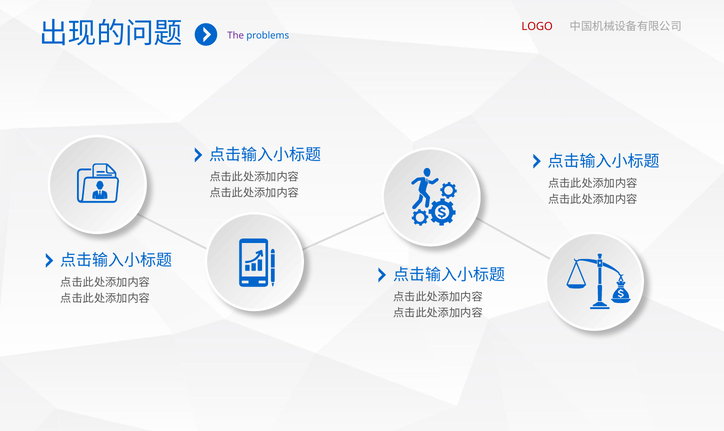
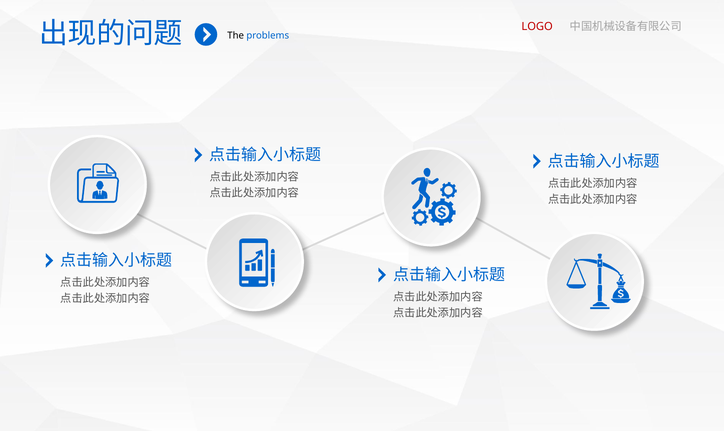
The colour: purple -> black (236, 35)
